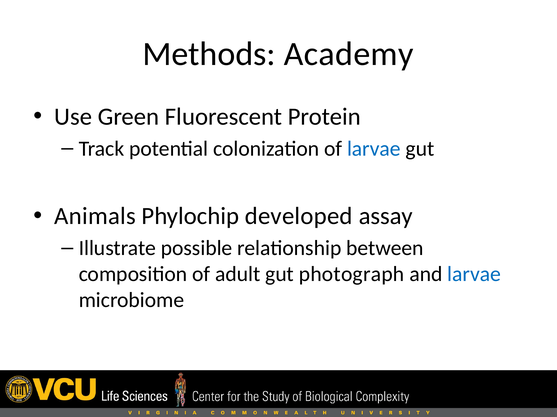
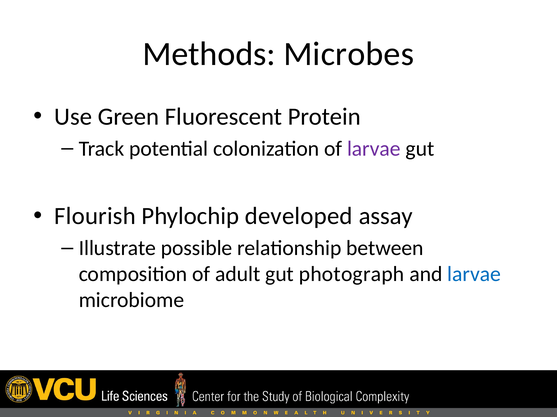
Academy: Academy -> Microbes (349, 54)
larvae colour: blue -> purple (374, 149)
Animals: Animals -> Flourish (95, 217)
